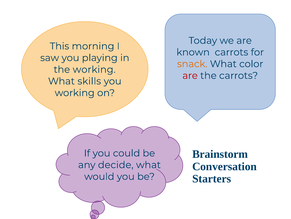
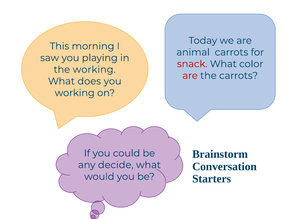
known: known -> animal (193, 52)
snack colour: orange -> red (192, 64)
skills: skills -> does (89, 81)
